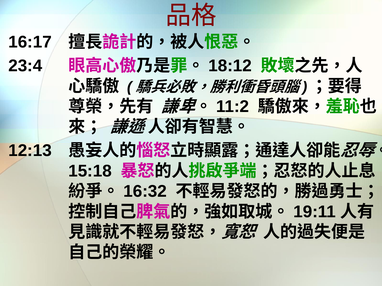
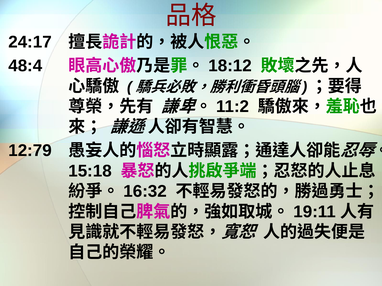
16:17: 16:17 -> 24:17 (30, 42)
23:4: 23:4 -> 48:4 (25, 66)
12:13: 12:13 -> 12:79 (30, 151)
